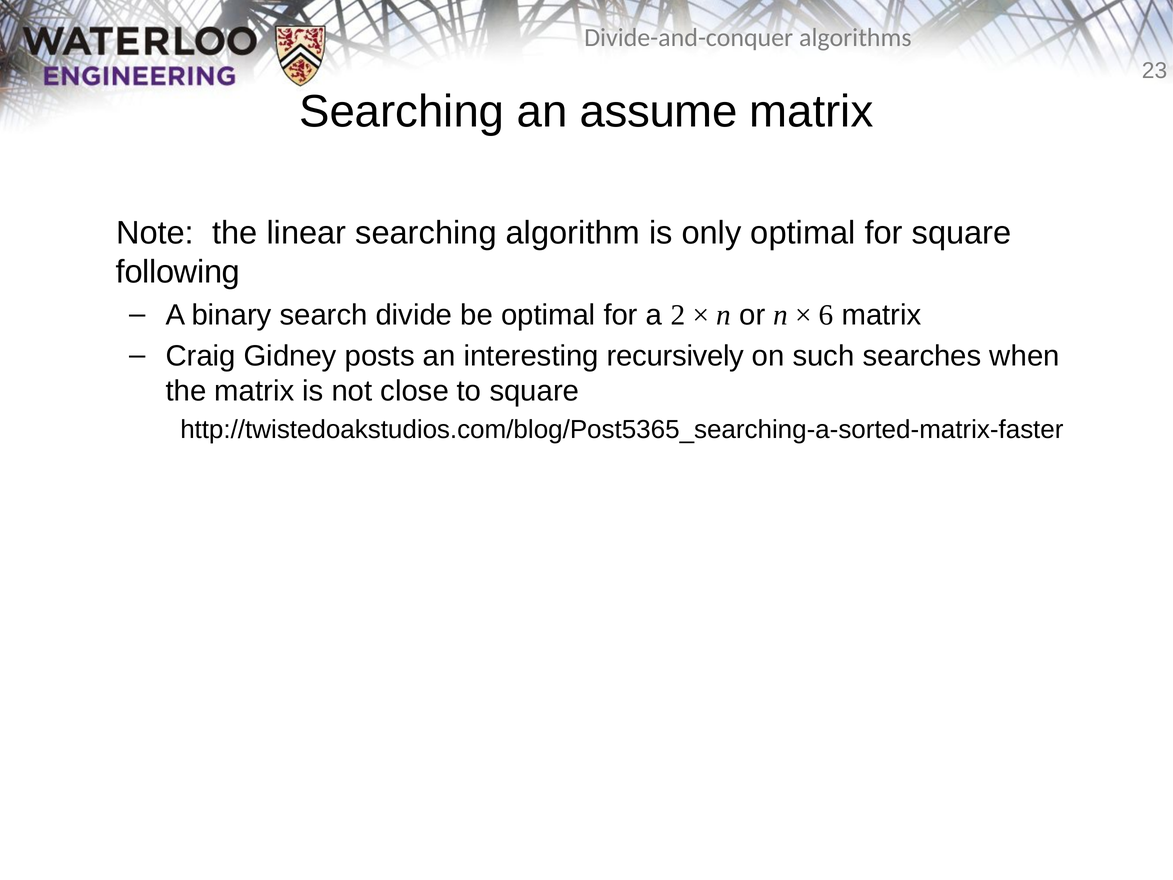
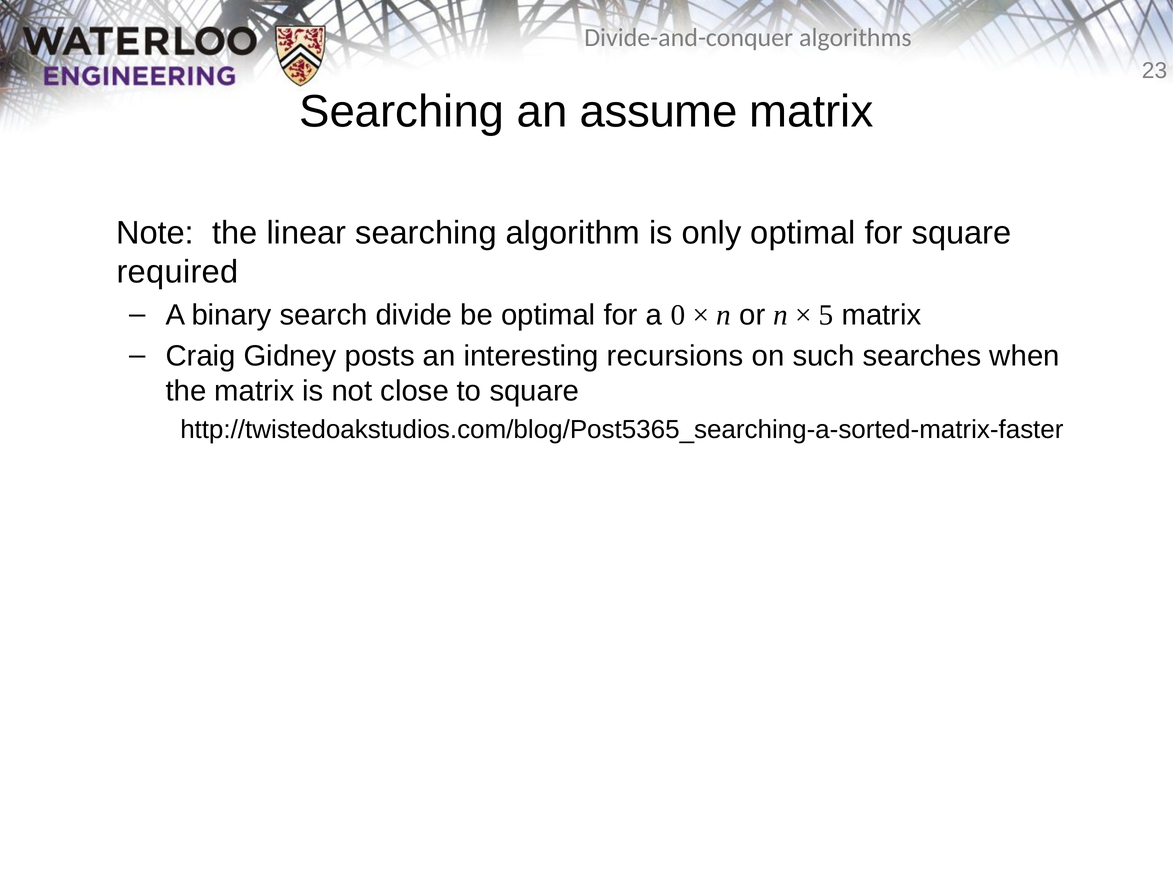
following: following -> required (178, 272)
2: 2 -> 0 (678, 315)
6: 6 -> 5 (826, 315)
recursively: recursively -> recursions (675, 356)
